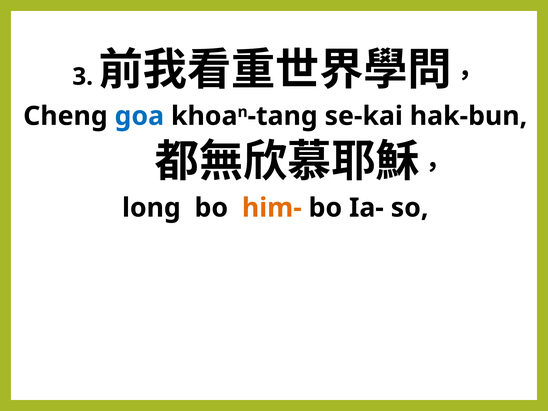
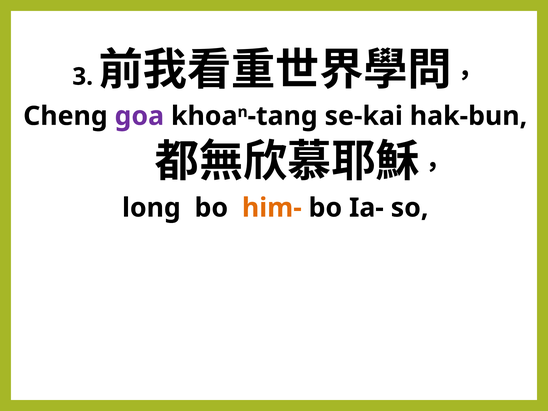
goa colour: blue -> purple (139, 116)
